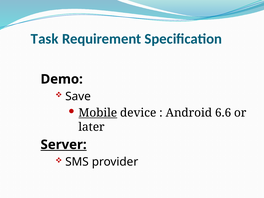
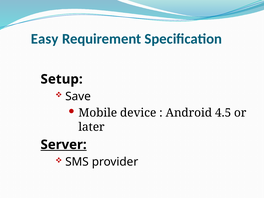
Task: Task -> Easy (45, 39)
Demo: Demo -> Setup (62, 79)
Mobile underline: present -> none (98, 113)
6.6: 6.6 -> 4.5 (223, 113)
